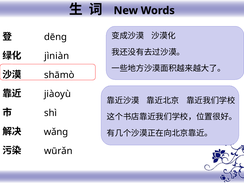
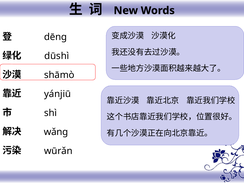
jìniàn: jìniàn -> dūshì (57, 56)
jiàoyù: jiàoyù -> yánjiū (58, 94)
